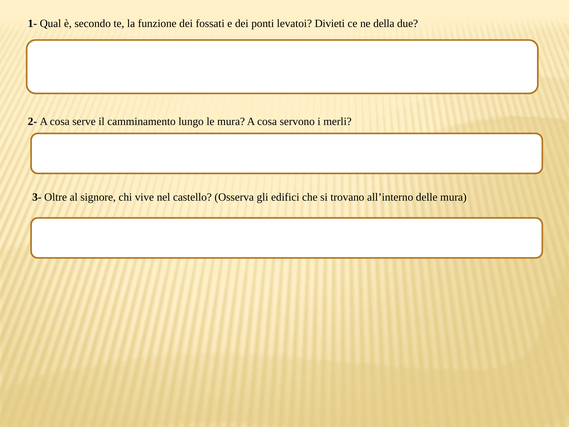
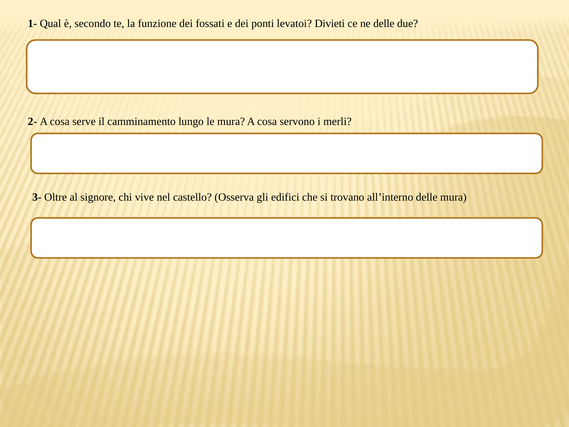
ne della: della -> delle (384, 24)
